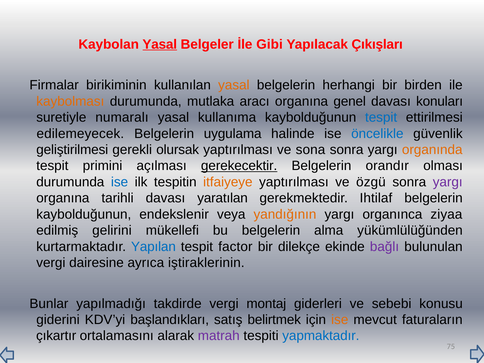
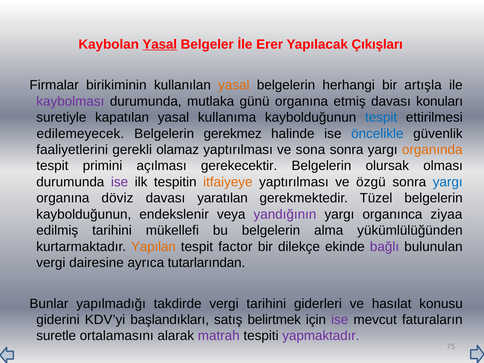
Gibi: Gibi -> Erer (270, 44)
birden: birden -> artışla (423, 85)
kaybolması colour: orange -> purple (70, 101)
aracı: aracı -> günü (255, 101)
genel: genel -> etmiş (350, 101)
numaralı: numaralı -> kapatılan (122, 117)
uygulama: uygulama -> gerekmez (233, 134)
geliştirilmesi: geliştirilmesi -> faaliyetlerini (72, 150)
olursak: olursak -> olamaz (178, 150)
gerekecektir underline: present -> none (239, 166)
orandır: orandır -> olursak (387, 166)
ise colour: blue -> purple (120, 182)
yargı colour: purple -> blue (448, 182)
tarihli: tarihli -> döviz (117, 198)
Ihtilaf: Ihtilaf -> Tüzel (376, 198)
yandığının colour: orange -> purple (285, 214)
edilmiş gelirini: gelirini -> tarihini (112, 230)
Yapılan colour: blue -> orange (153, 247)
iştiraklerinin: iştiraklerinin -> tutarlarından (206, 263)
vergi montaj: montaj -> tarihini (266, 304)
sebebi: sebebi -> hasılat (392, 304)
ise colour: orange -> purple (340, 320)
çıkartır: çıkartır -> suretle (56, 336)
yapmaktadır colour: blue -> purple (321, 336)
